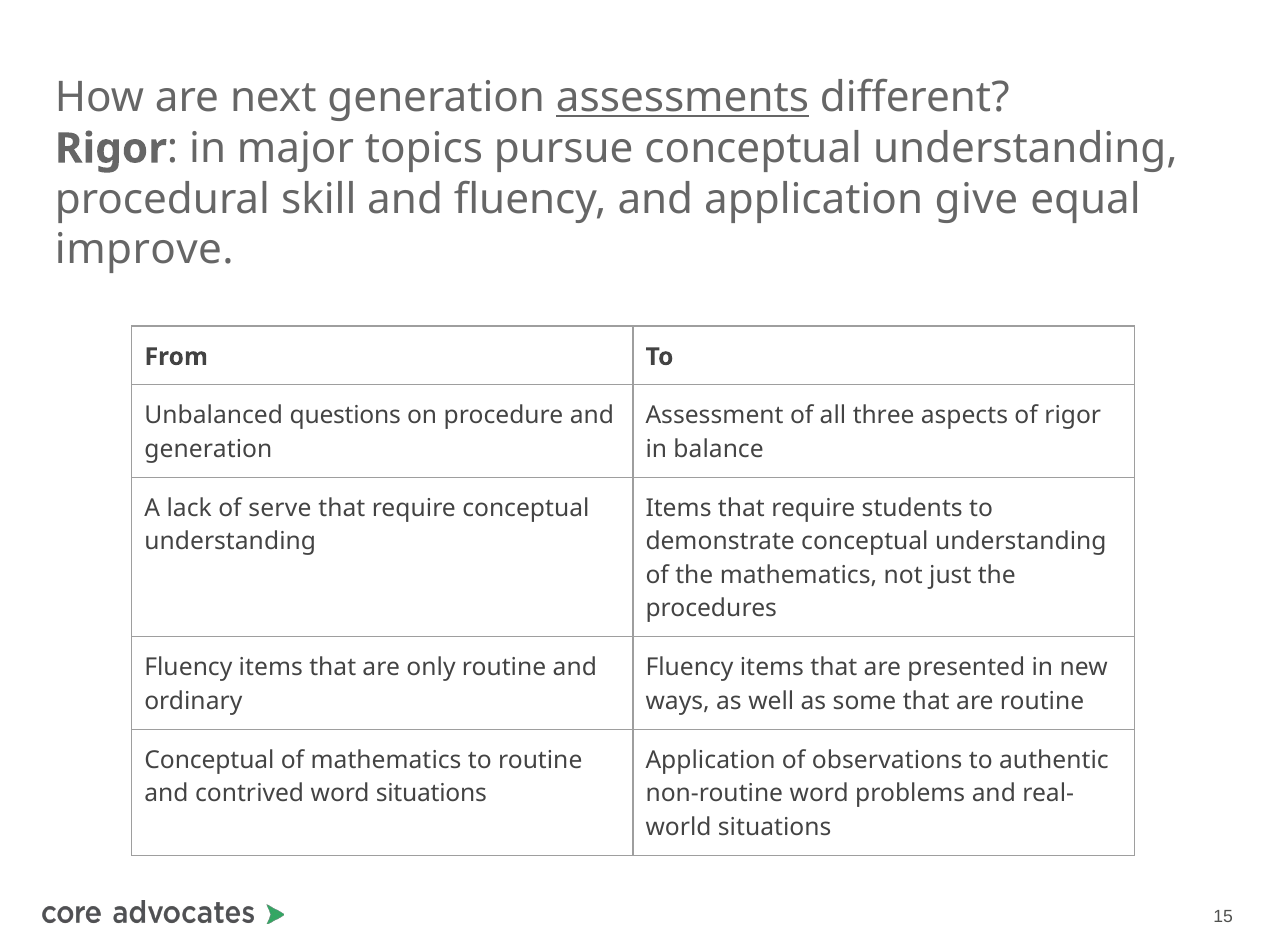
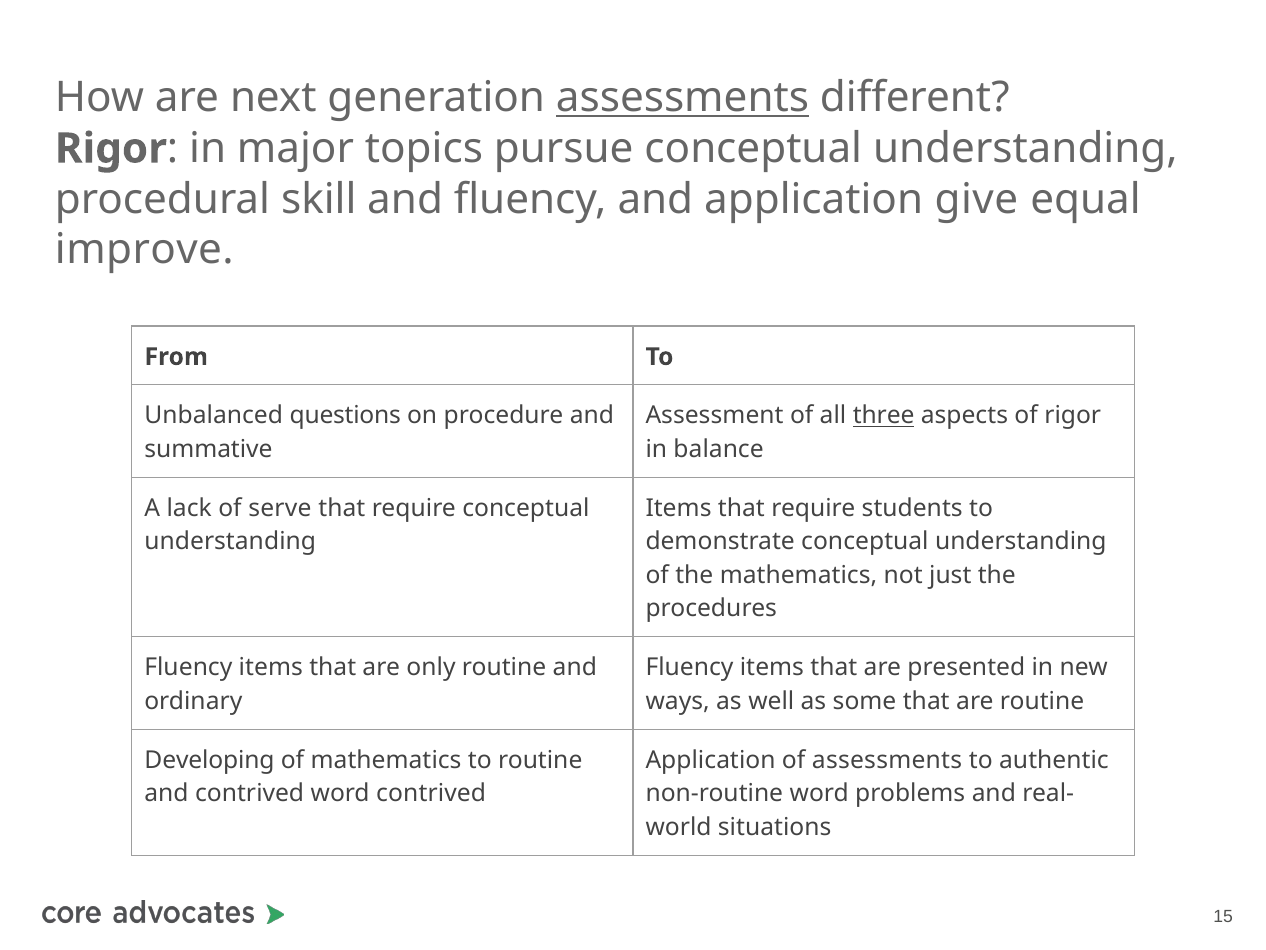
three underline: none -> present (884, 415)
generation: generation -> summative (208, 449)
Conceptual: Conceptual -> Developing (210, 760)
of observations: observations -> assessments (887, 760)
word situations: situations -> contrived (431, 793)
